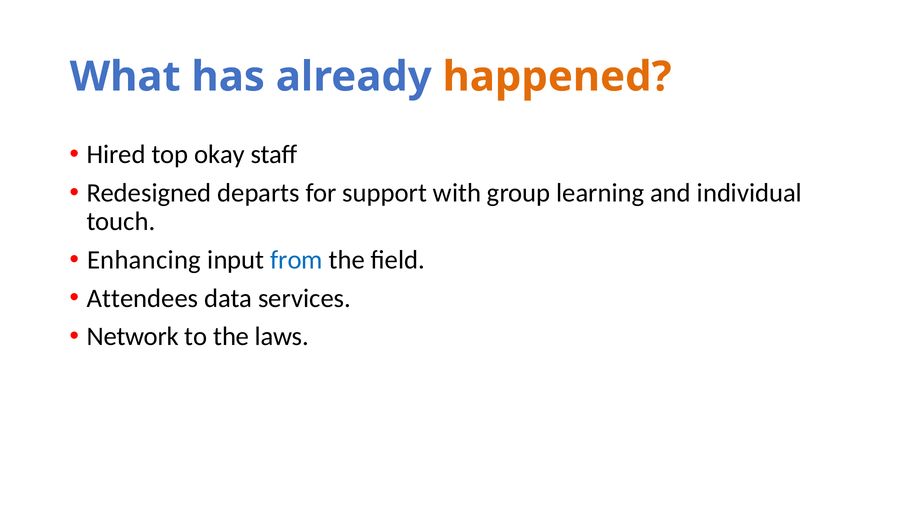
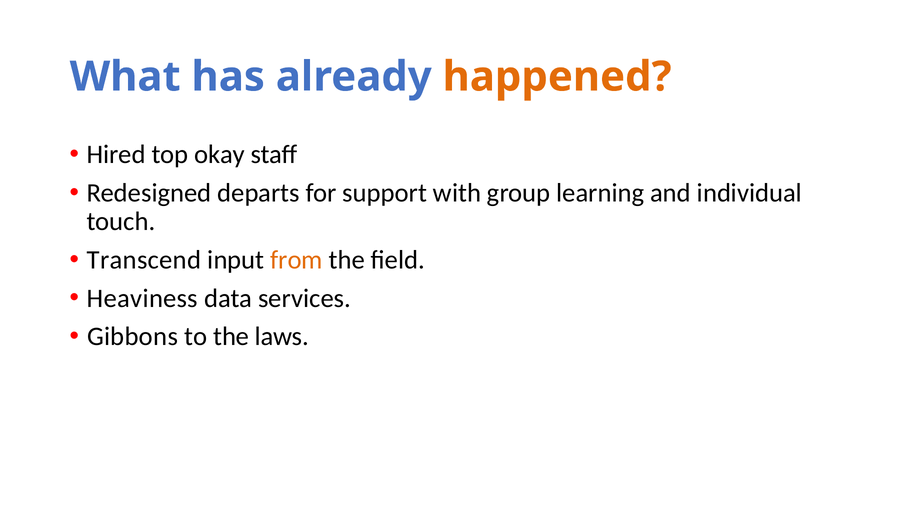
Enhancing: Enhancing -> Transcend (144, 260)
from colour: blue -> orange (297, 260)
Attendees: Attendees -> Heaviness (142, 298)
Network: Network -> Gibbons (132, 337)
